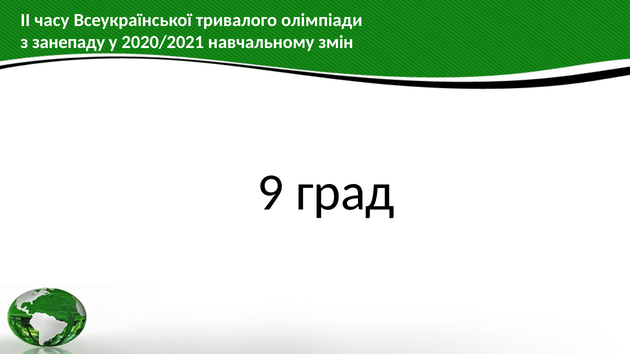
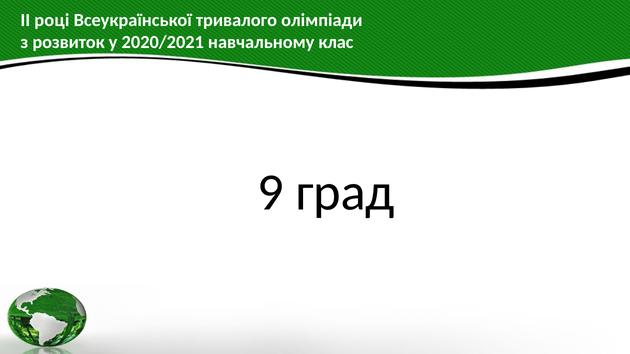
часу: часу -> році (52, 20)
занепаду: занепаду -> розвиток (69, 42)
змін: змін -> клас (336, 42)
